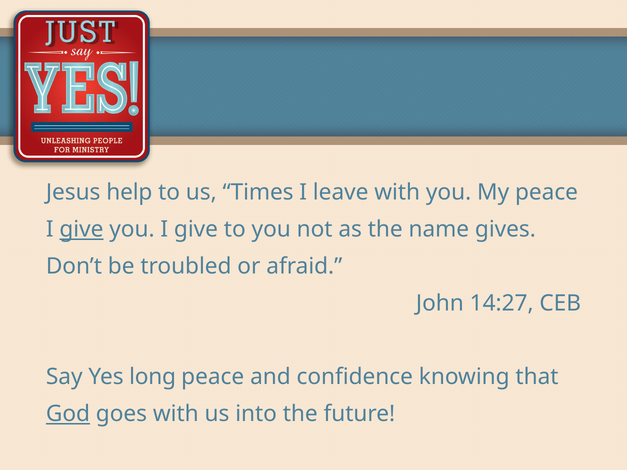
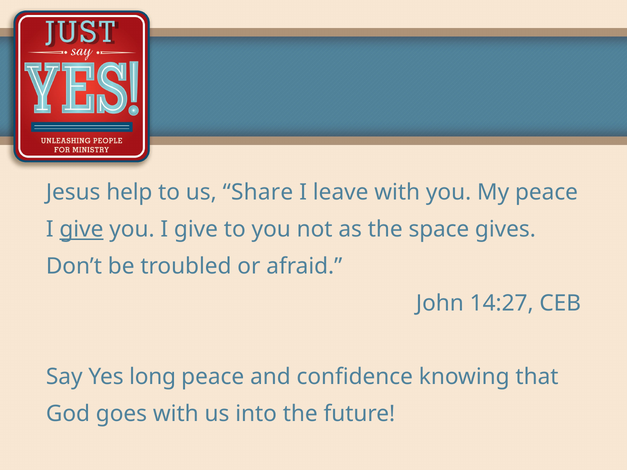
Times: Times -> Share (258, 193)
name: name -> space (439, 229)
God underline: present -> none (68, 414)
